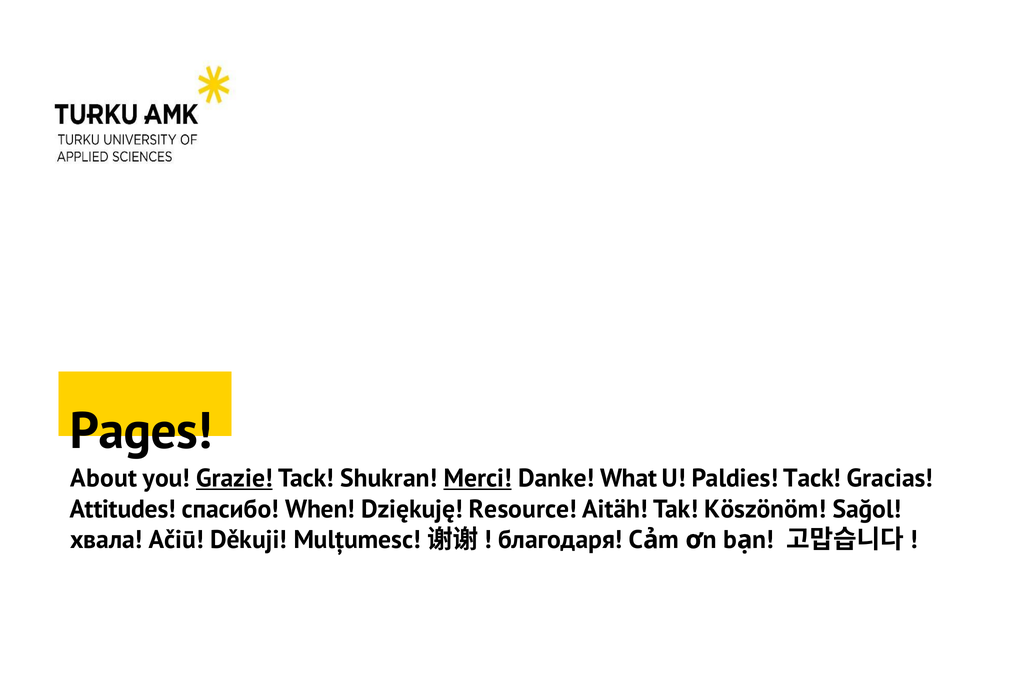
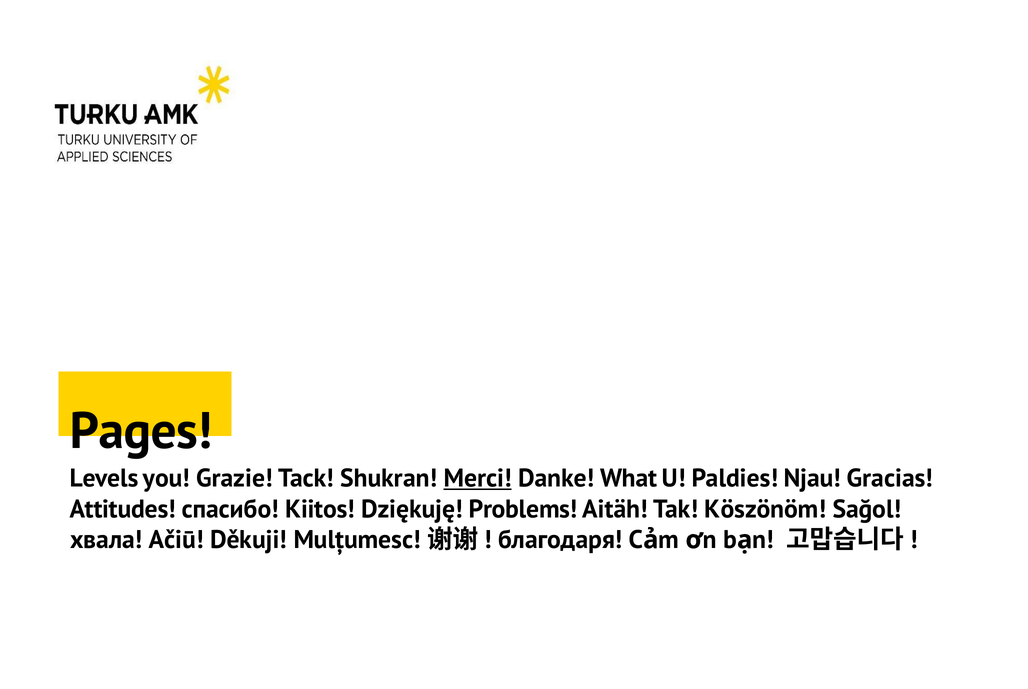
About: About -> Levels (104, 479)
Grazie underline: present -> none (234, 479)
Paldies Tack: Tack -> Njau (812, 479)
When: When -> Kiitos (320, 509)
Resource: Resource -> Problems (523, 509)
